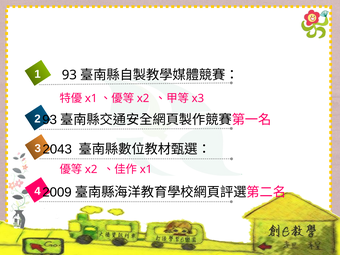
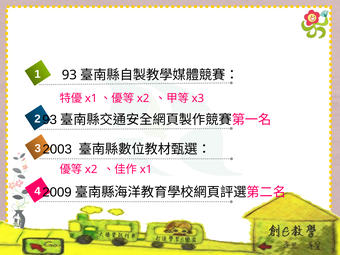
2043: 2043 -> 2003 (57, 149)
